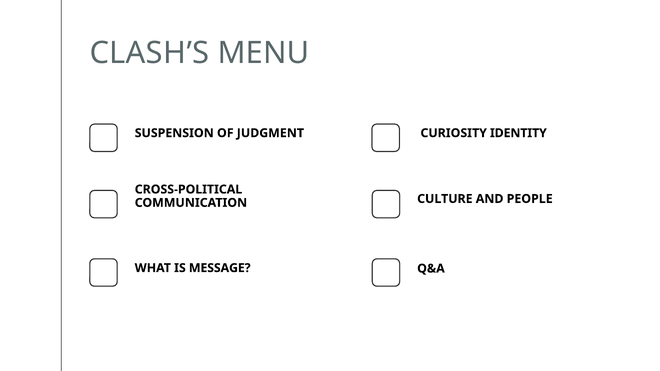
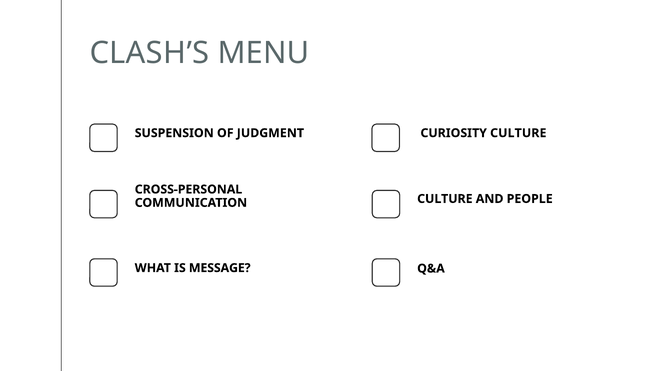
CURIOSITY IDENTITY: IDENTITY -> CULTURE (518, 133)
CROSS-POLITICAL: CROSS-POLITICAL -> CROSS-PERSONAL (188, 190)
